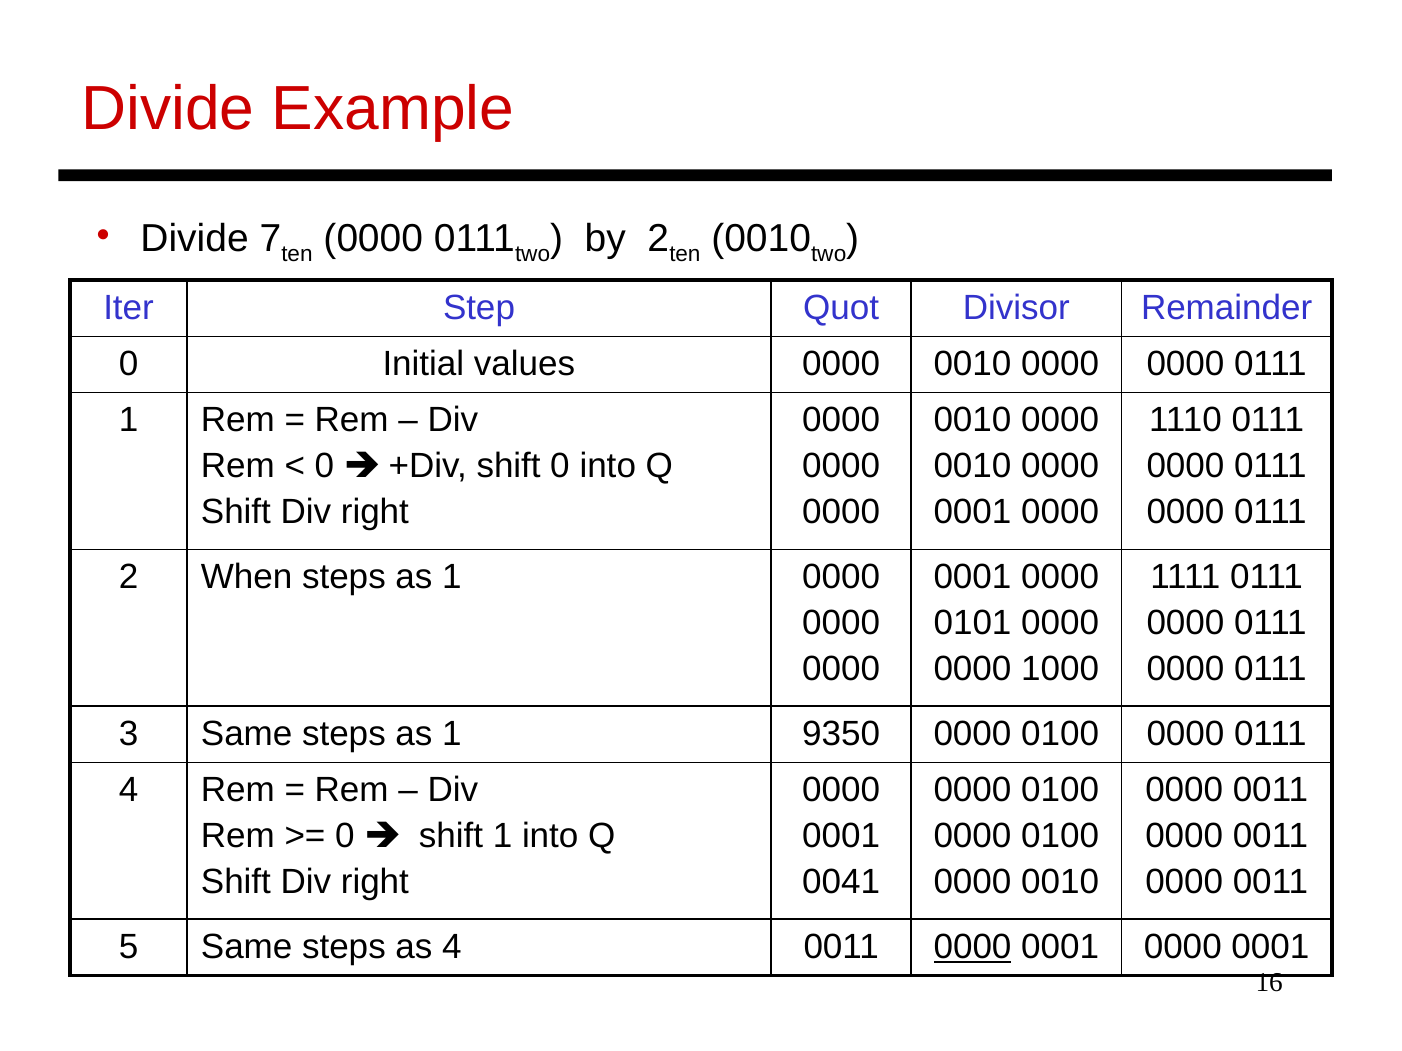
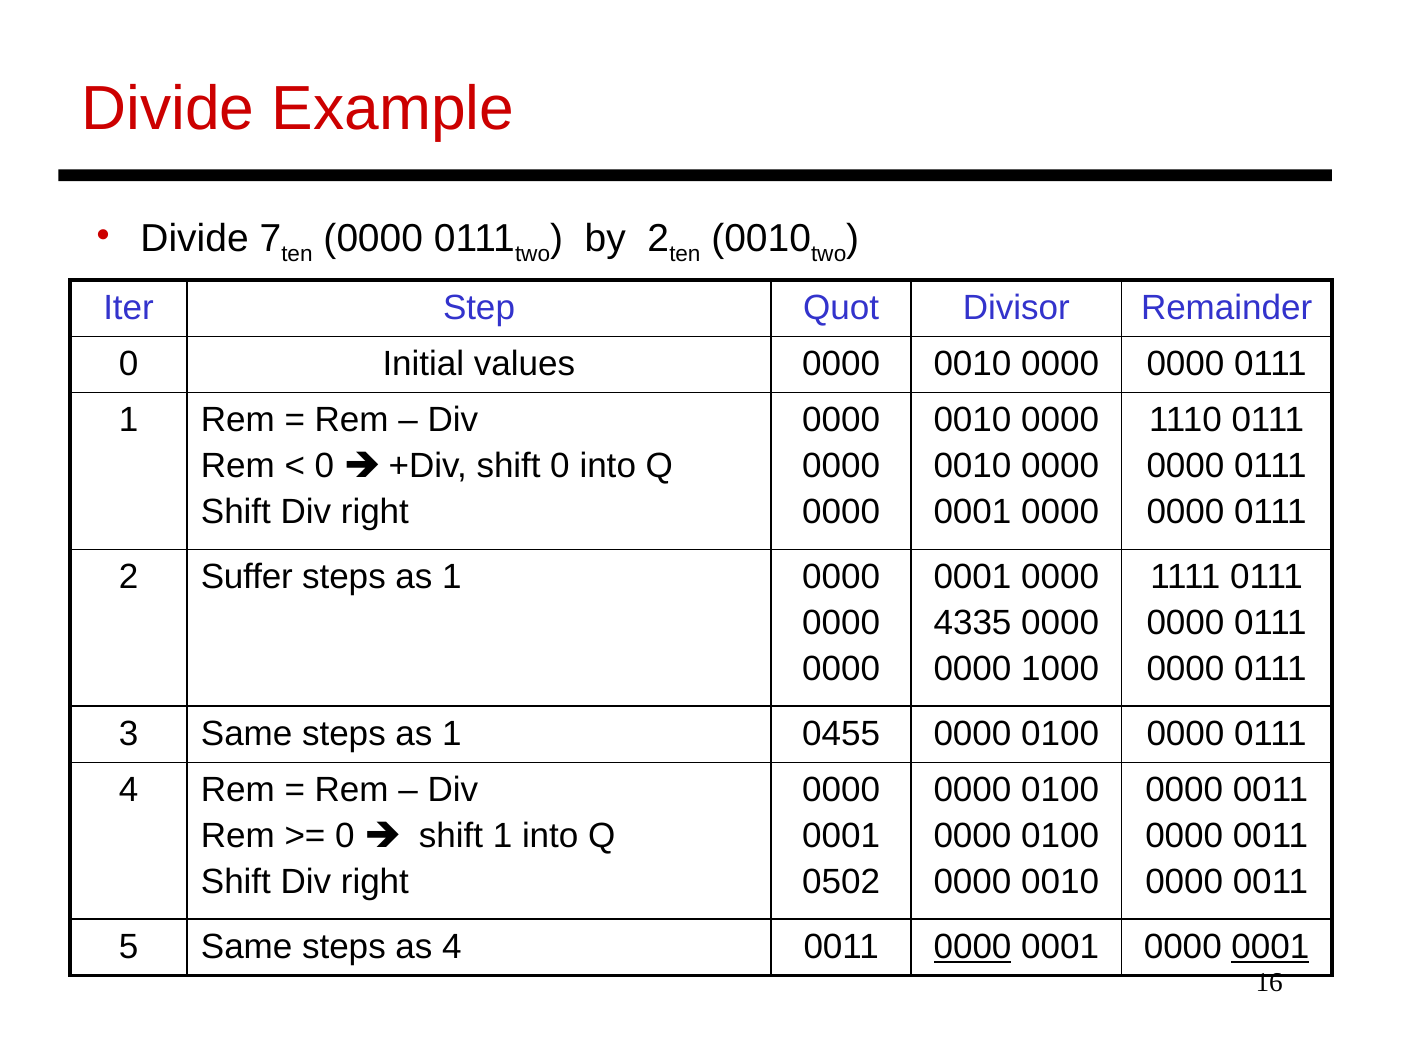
When: When -> Suffer (247, 577)
0101: 0101 -> 4335 (973, 623)
9350: 9350 -> 0455 (841, 734)
0041: 0041 -> 0502 (841, 883)
0001 underline: none -> present (1270, 947)
